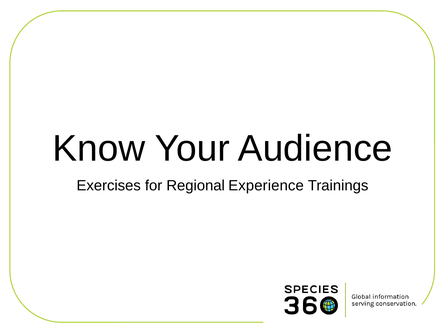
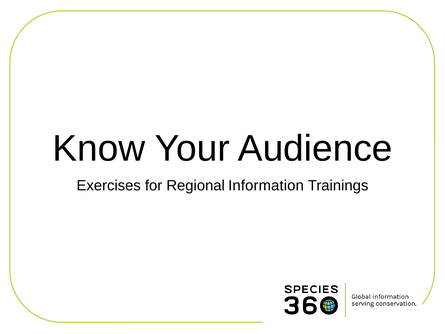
Experience: Experience -> Information (266, 185)
